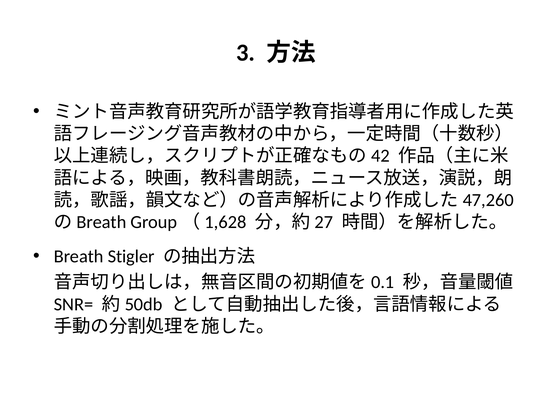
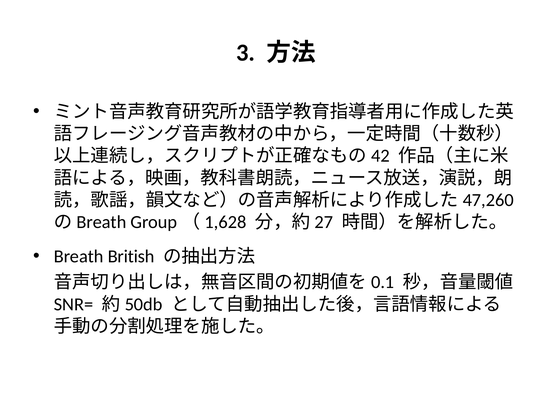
Stigler: Stigler -> British (131, 256)
